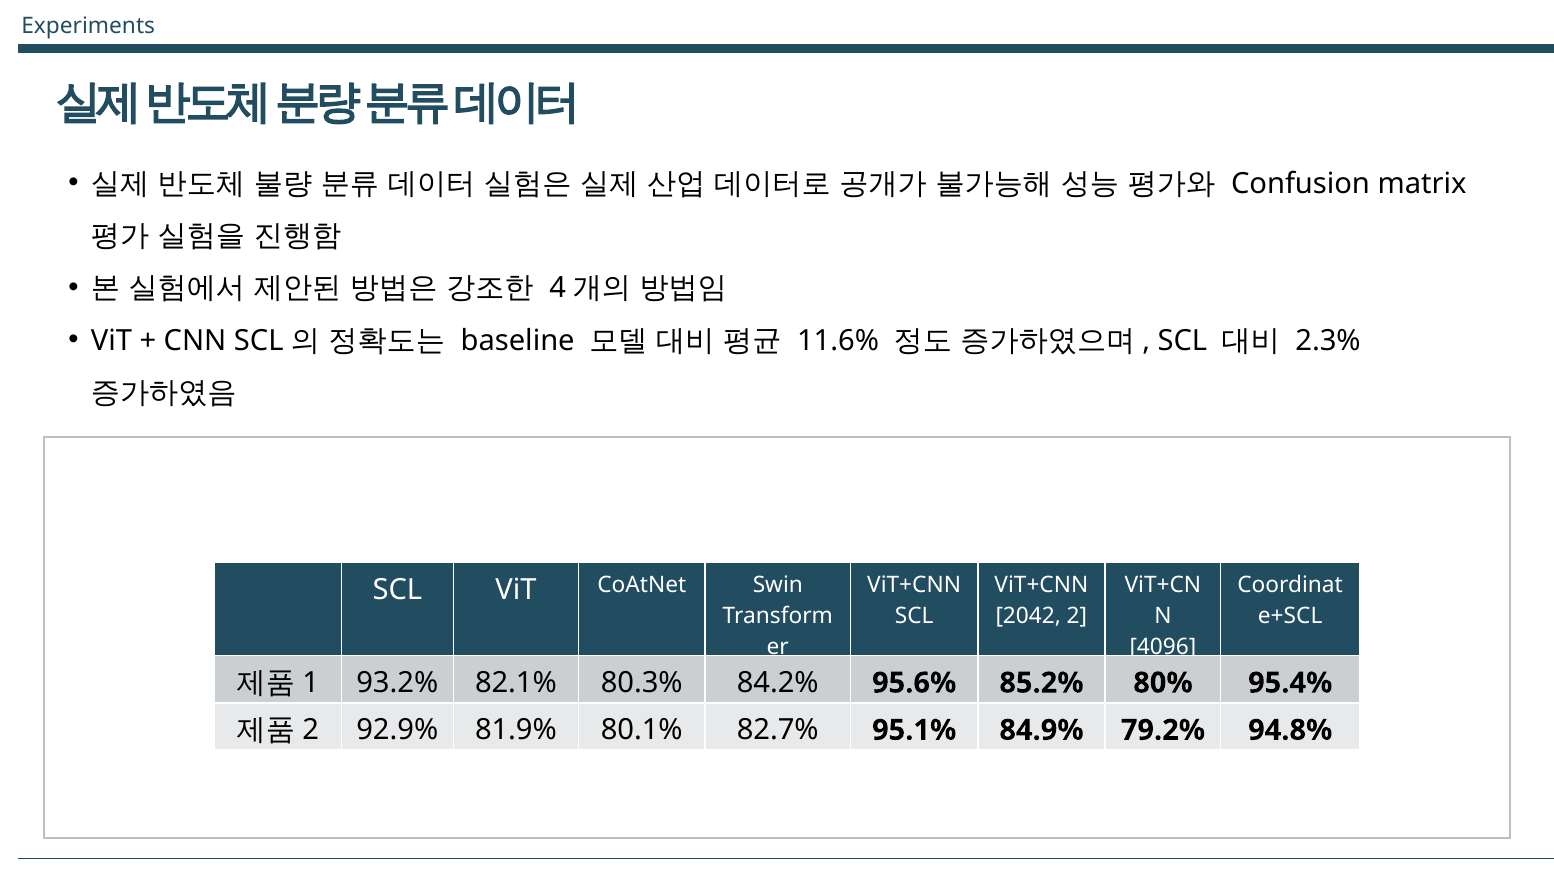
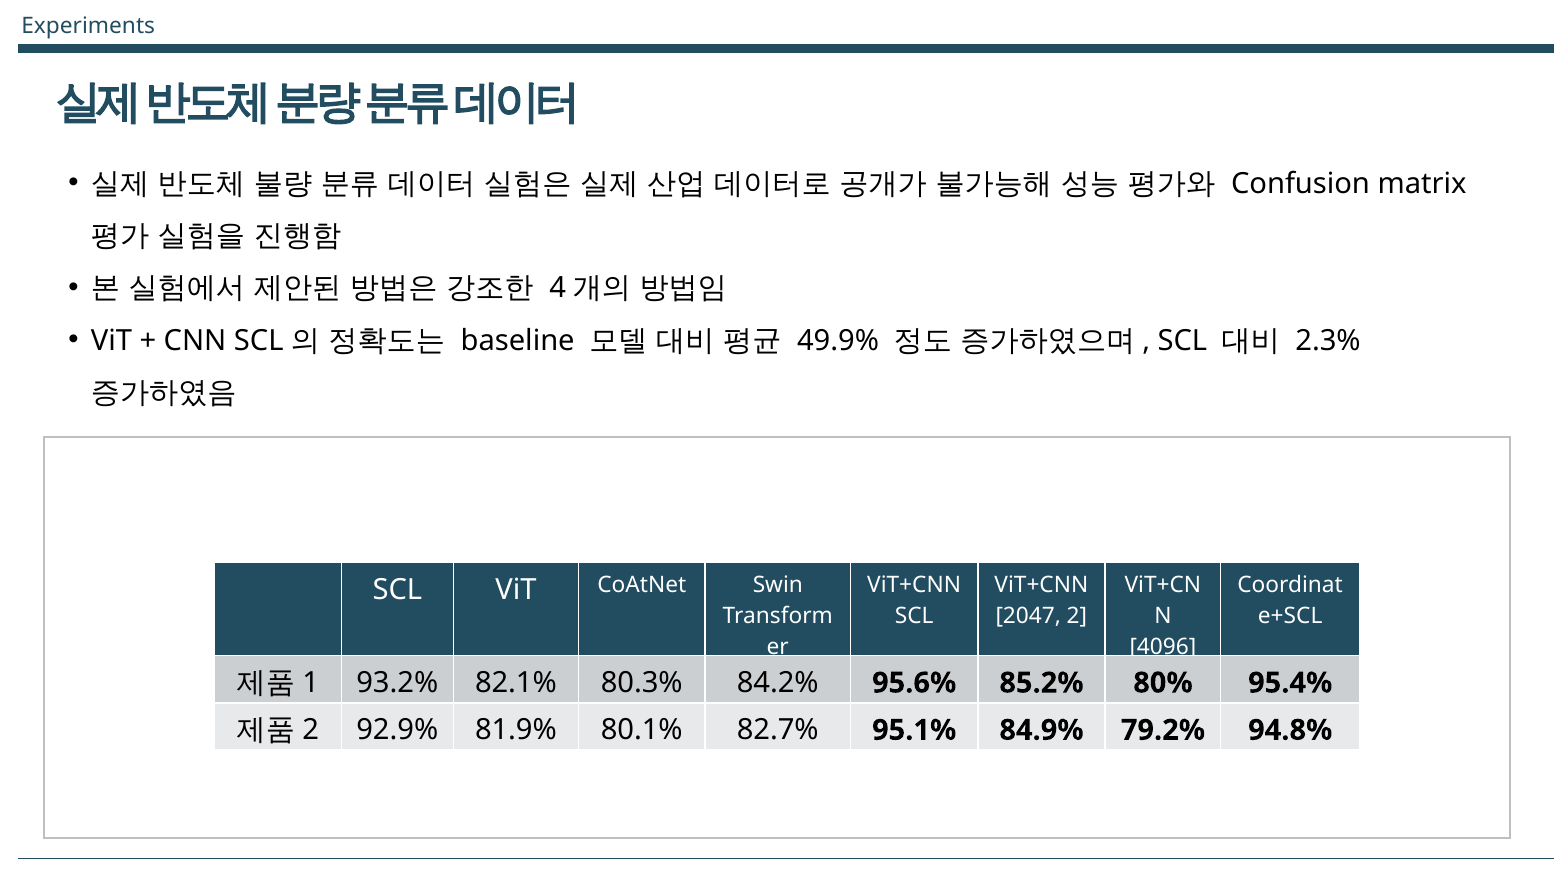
11.6%: 11.6% -> 49.9% (838, 341)
2042: 2042 -> 2047 (1028, 616)
